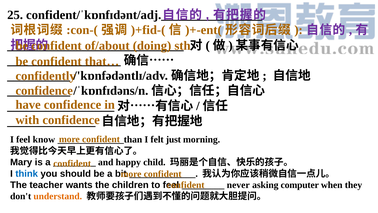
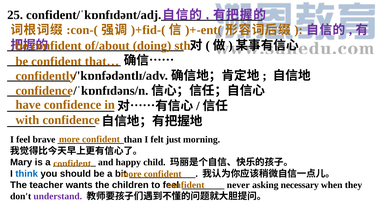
know: know -> brave (44, 139)
computer: computer -> necessary (300, 185)
understand colour: orange -> purple (58, 196)
